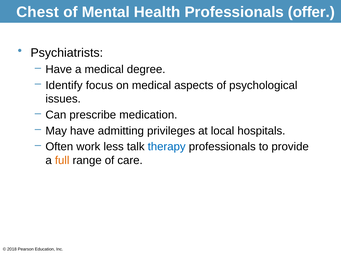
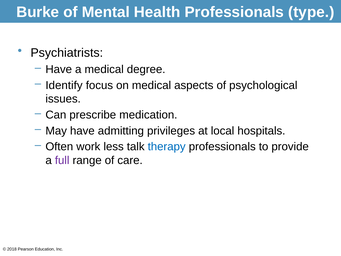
Chest: Chest -> Burke (38, 12)
offer: offer -> type (311, 12)
full colour: orange -> purple (62, 160)
